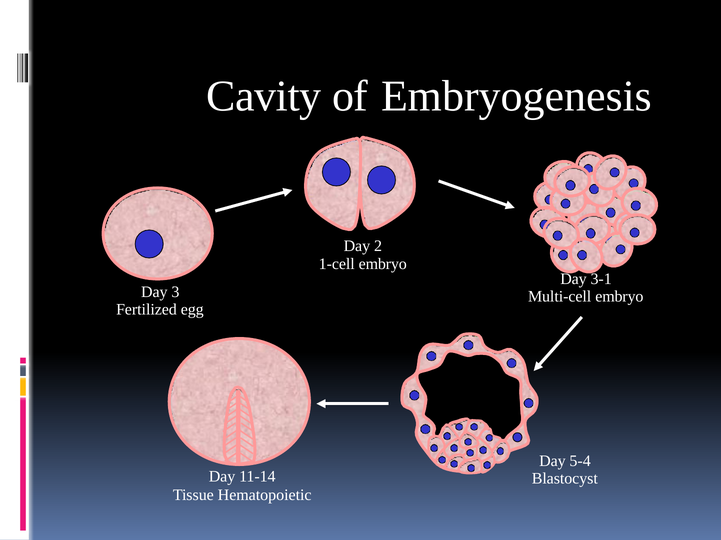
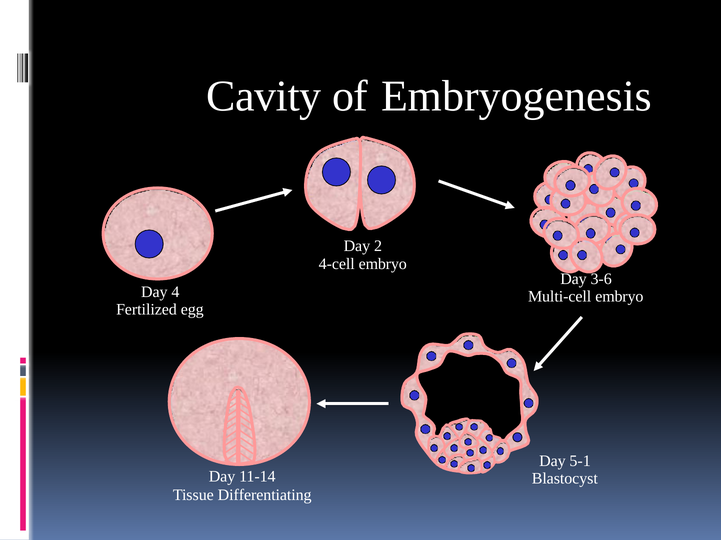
1-cell: 1-cell -> 4-cell (337, 265)
3-1: 3-1 -> 3-6 (601, 280)
3: 3 -> 4 (175, 293)
5-4: 5-4 -> 5-1 (580, 462)
Hematopoietic: Hematopoietic -> Differentiating (265, 495)
